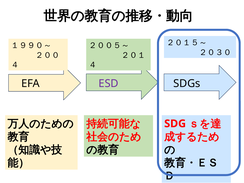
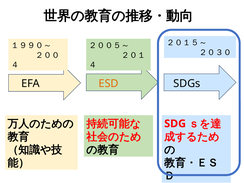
ESD colour: purple -> orange (109, 84)
